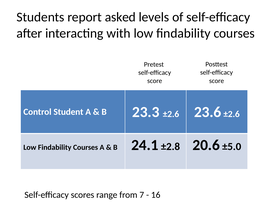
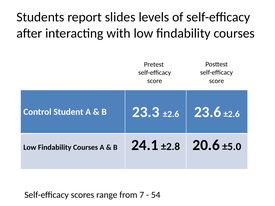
asked: asked -> slides (120, 17)
16: 16 -> 54 (156, 195)
